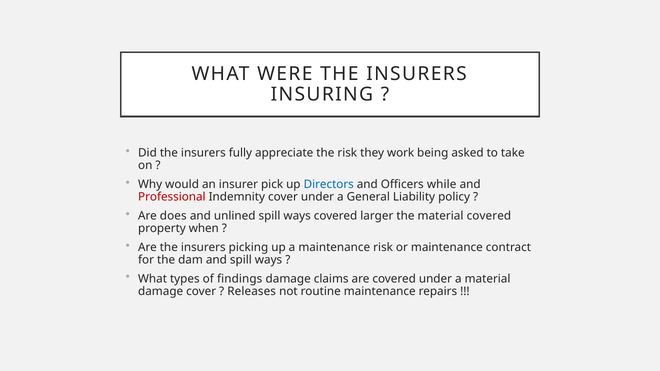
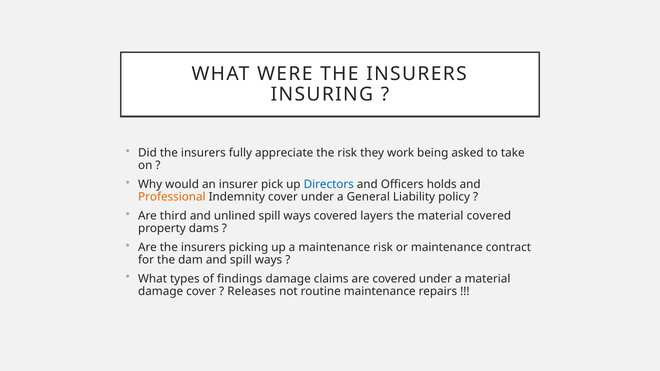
while: while -> holds (442, 185)
Professional colour: red -> orange (172, 197)
does: does -> third (173, 216)
larger: larger -> layers (377, 216)
when: when -> dams (204, 229)
